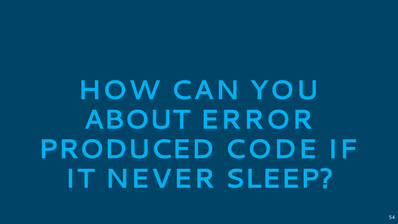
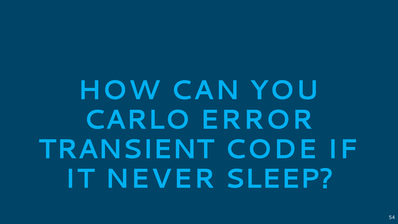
ABOUT: ABOUT -> CARLO (137, 120)
PRODUCED: PRODUCED -> TRANSIENT (126, 149)
